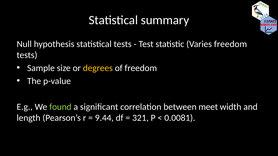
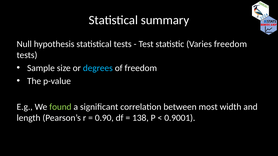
degrees colour: yellow -> light blue (98, 68)
meet: meet -> most (208, 107)
9.44: 9.44 -> 0.90 (104, 118)
321: 321 -> 138 (140, 118)
0.0081: 0.0081 -> 0.9001 (180, 118)
